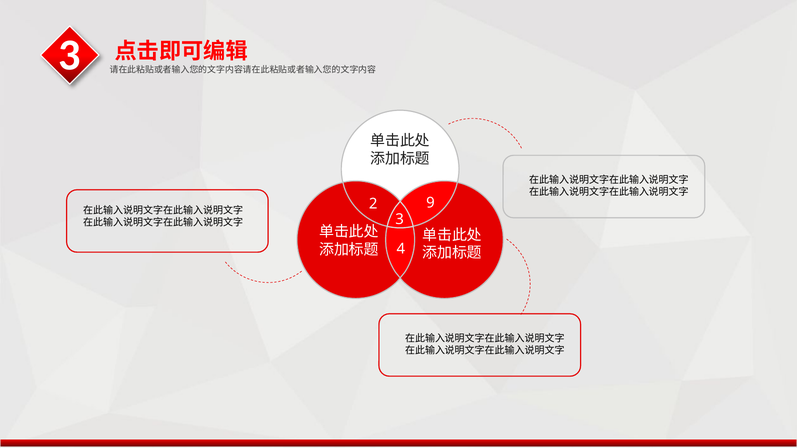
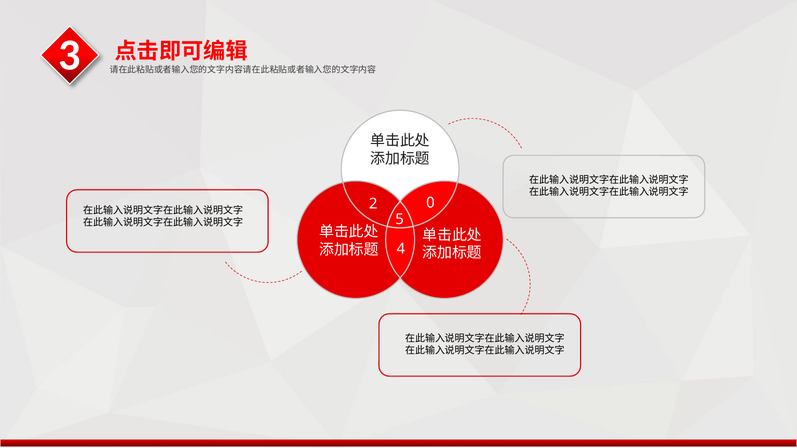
9: 9 -> 0 (430, 203)
3: 3 -> 5 (400, 219)
